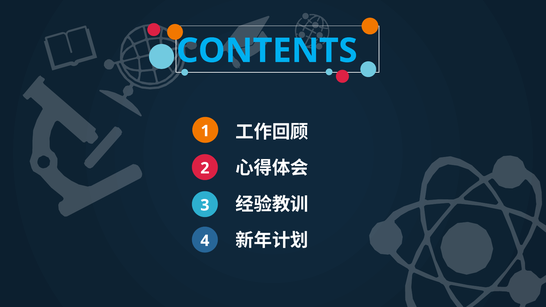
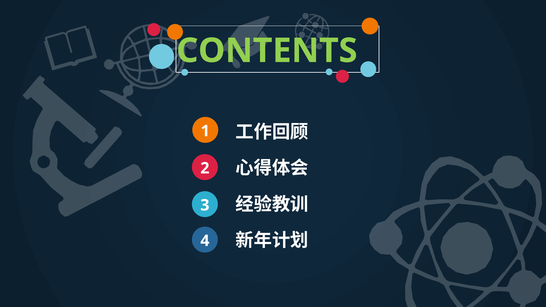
CONTENTS colour: light blue -> light green (267, 51)
